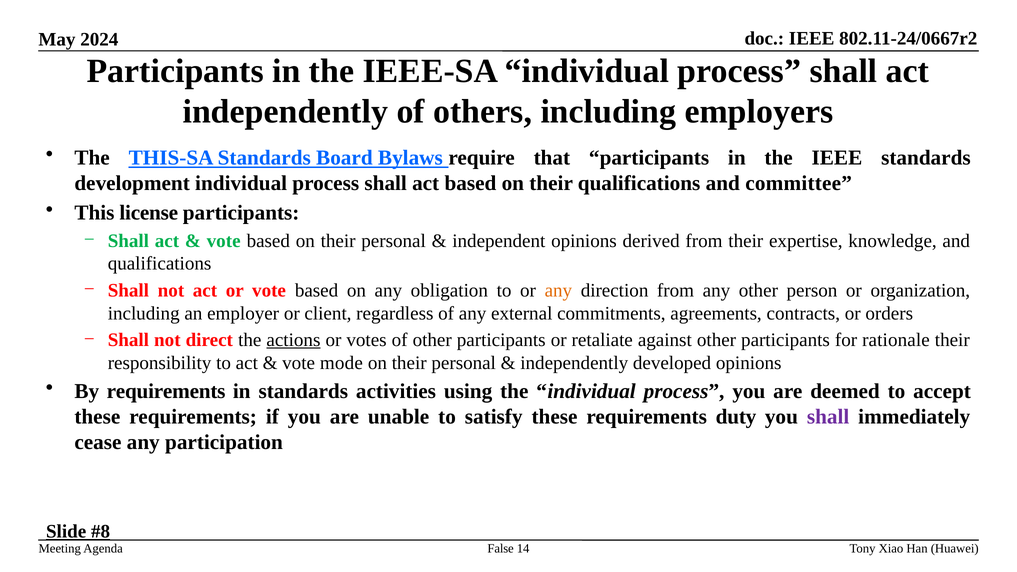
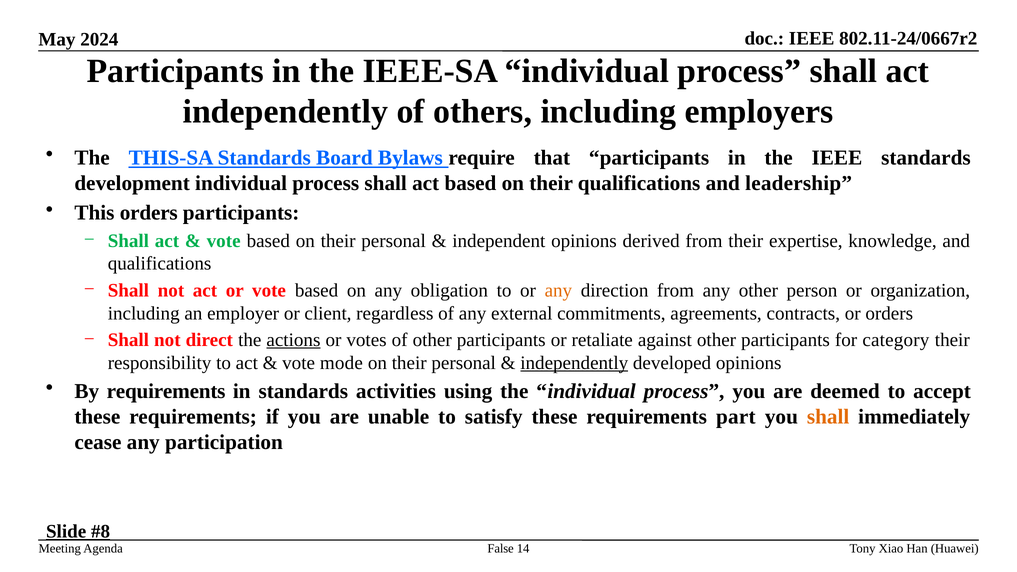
committee: committee -> leadership (799, 183)
This license: license -> orders (149, 213)
rationale: rationale -> category (896, 340)
independently underline: none -> present (574, 363)
duty: duty -> part (736, 417)
shall colour: purple -> orange (828, 417)
